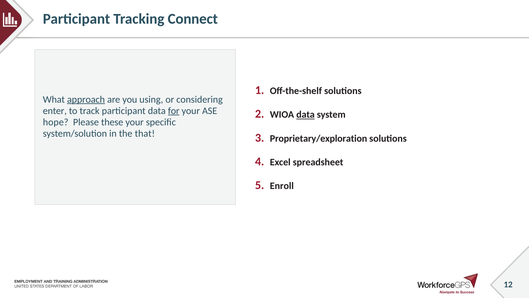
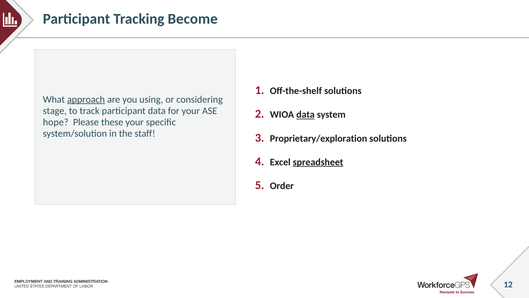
Connect: Connect -> Become (193, 19)
enter: enter -> stage (55, 111)
for underline: present -> none (174, 111)
that: that -> staff (145, 133)
spreadsheet underline: none -> present (318, 162)
Enroll: Enroll -> Order (282, 186)
